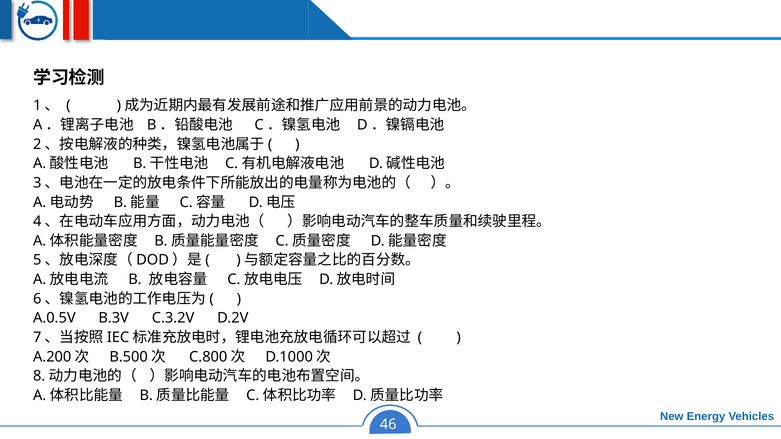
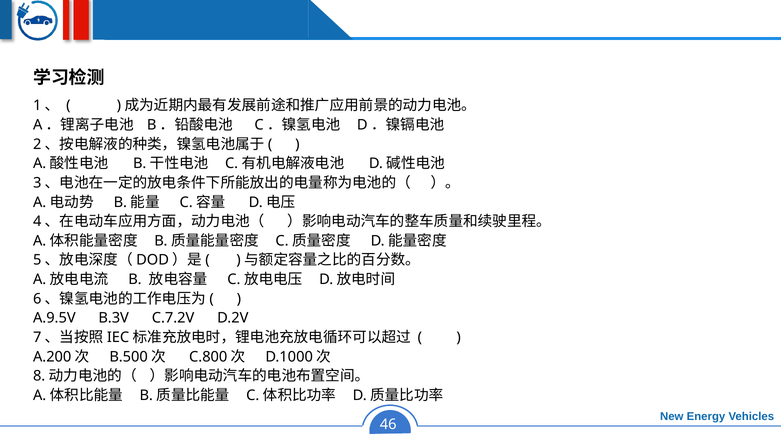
A.0.5V: A.0.5V -> A.9.5V (54, 318)
C.3.2V: C.3.2V -> C.7.2V (173, 318)
